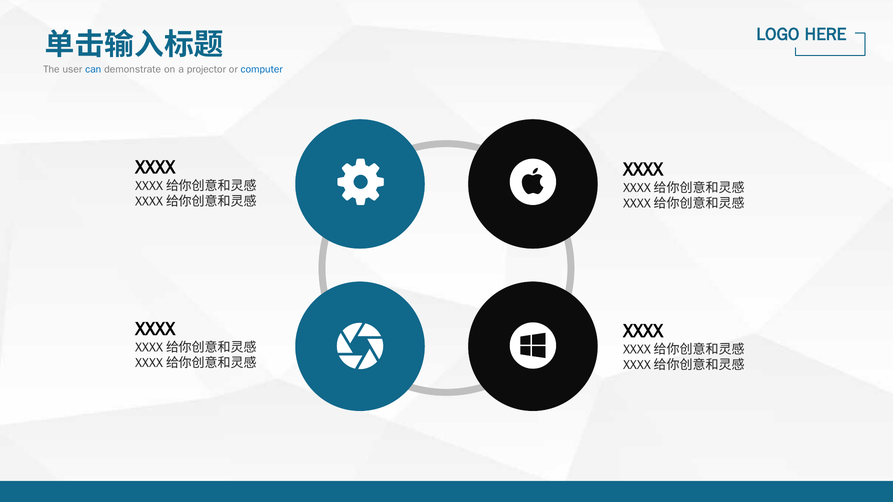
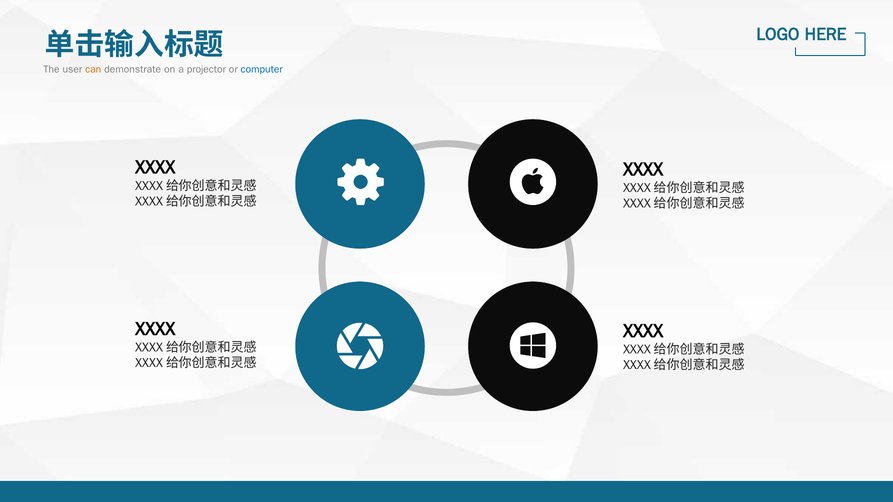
can colour: blue -> orange (93, 70)
